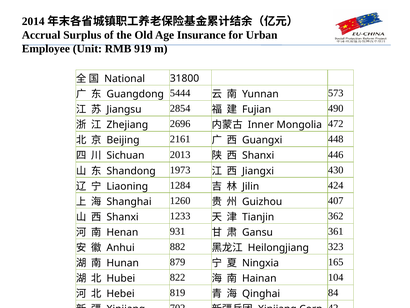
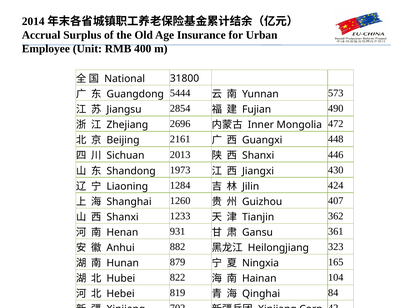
919: 919 -> 400 (143, 49)
